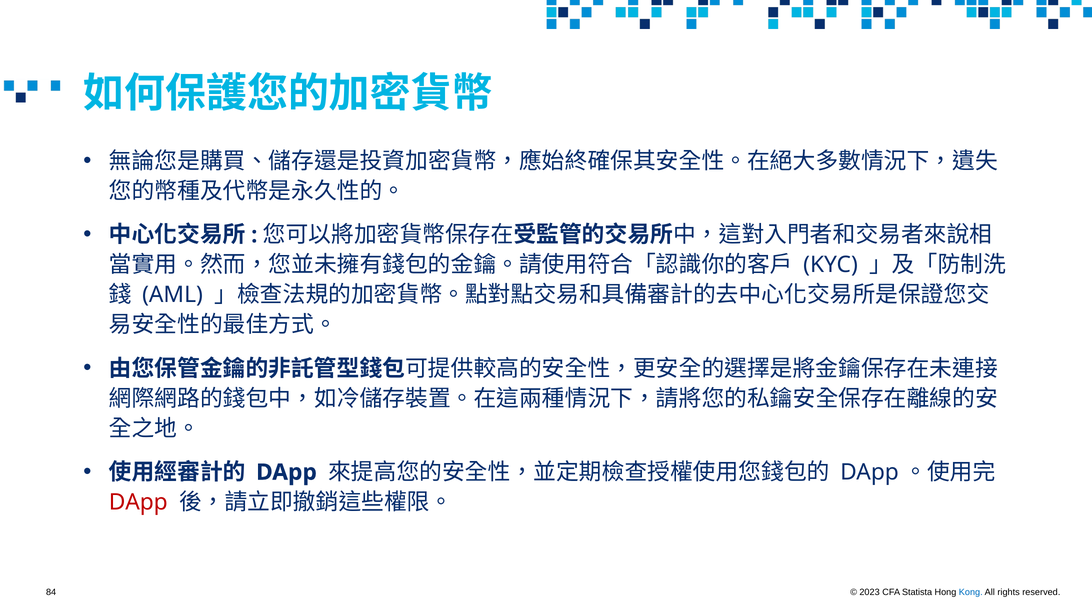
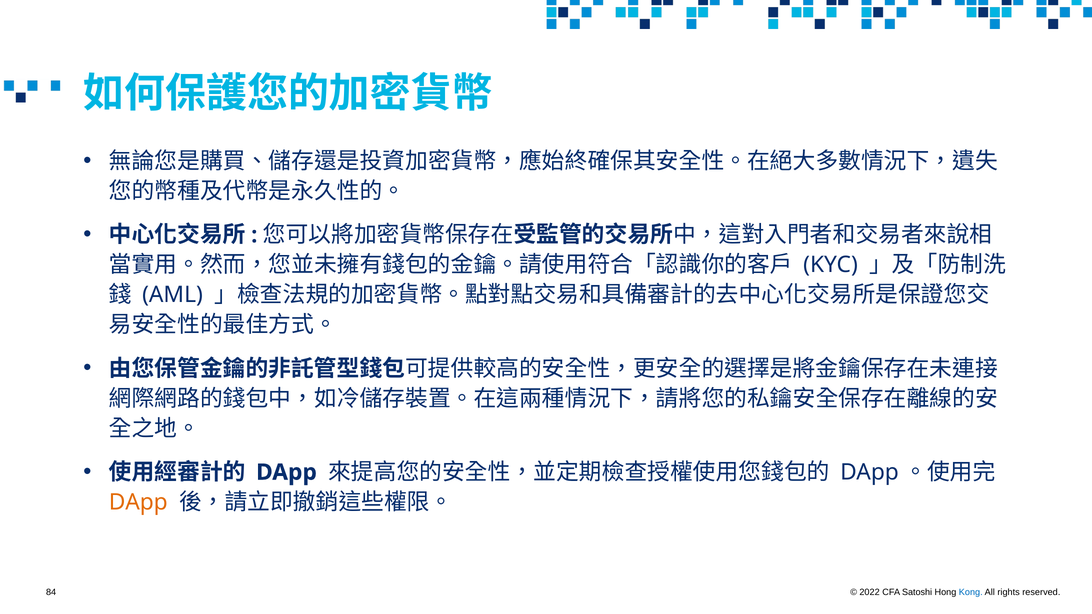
DApp colour: red -> orange (138, 502)
2023: 2023 -> 2022 (870, 593)
Statista: Statista -> Satoshi (917, 593)
